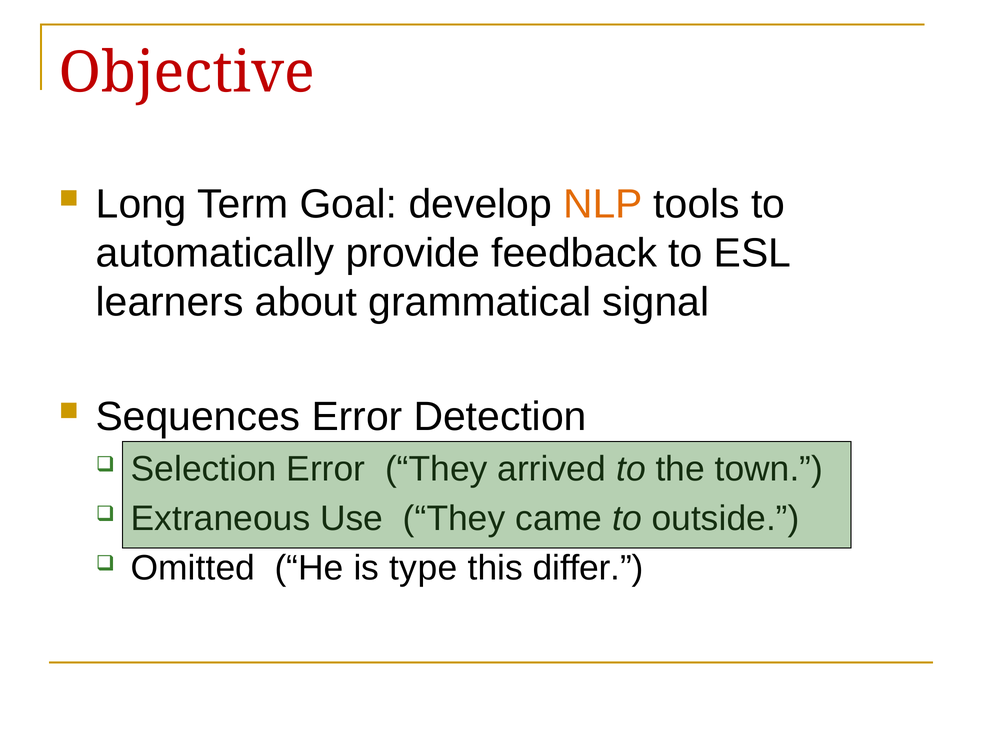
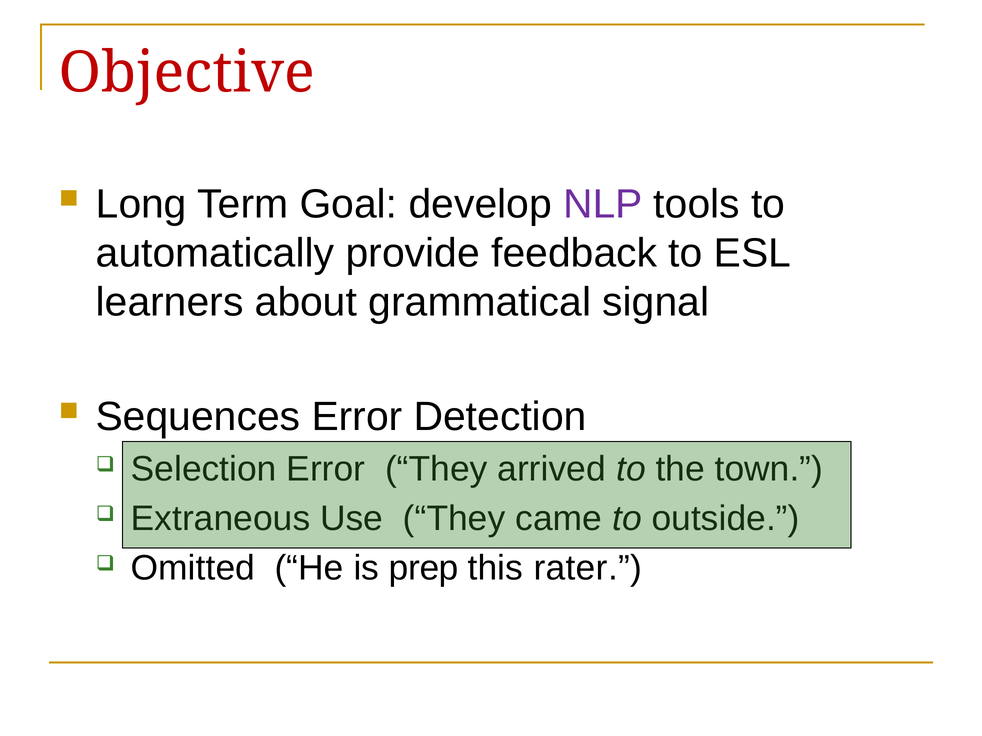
NLP colour: orange -> purple (603, 204)
type: type -> prep (424, 569)
differ: differ -> rater (588, 569)
